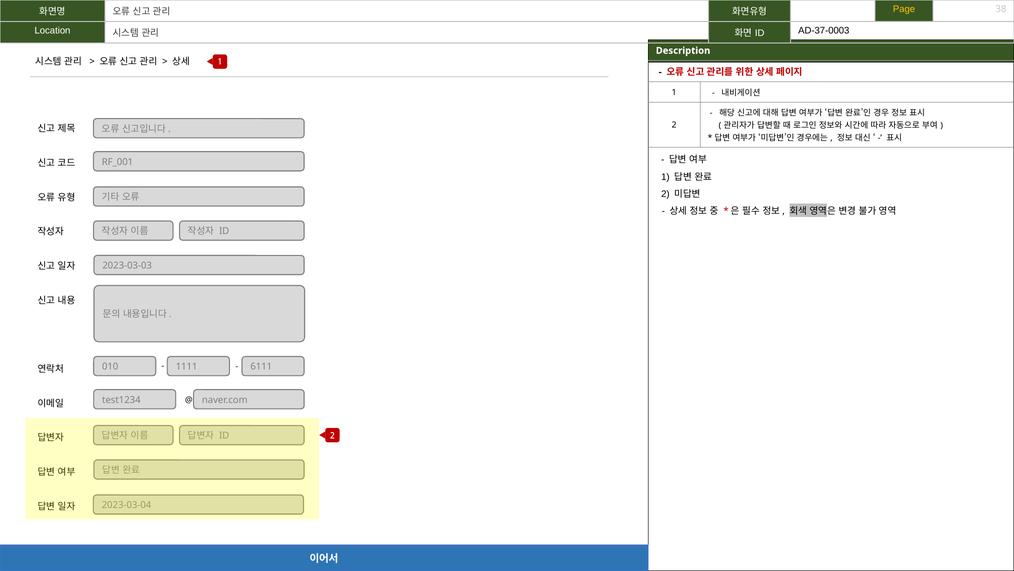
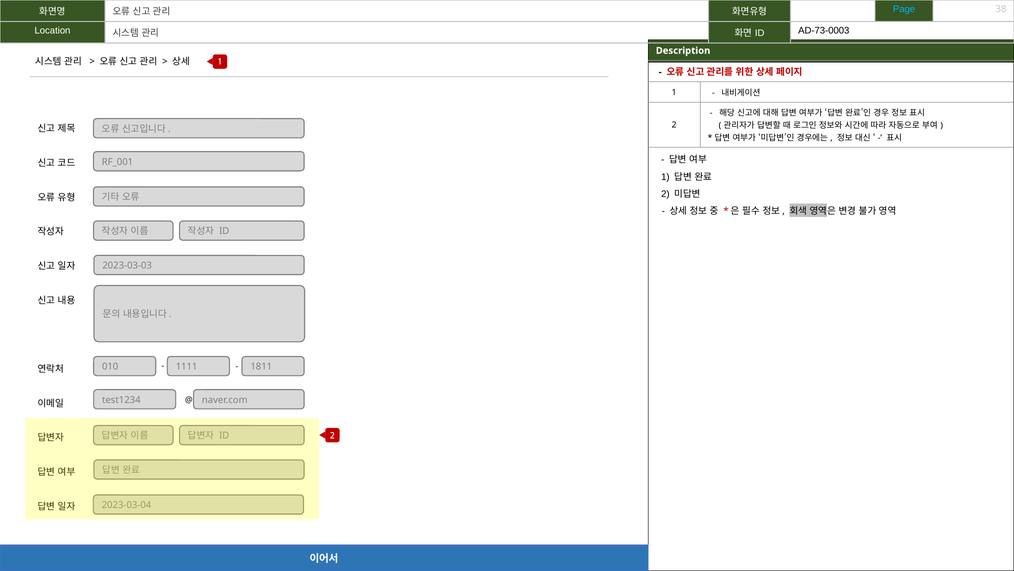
Page colour: yellow -> light blue (904, 9)
AD-37-0003: AD-37-0003 -> AD-73-0003 (824, 31)
6111: 6111 -> 1811 (261, 366)
